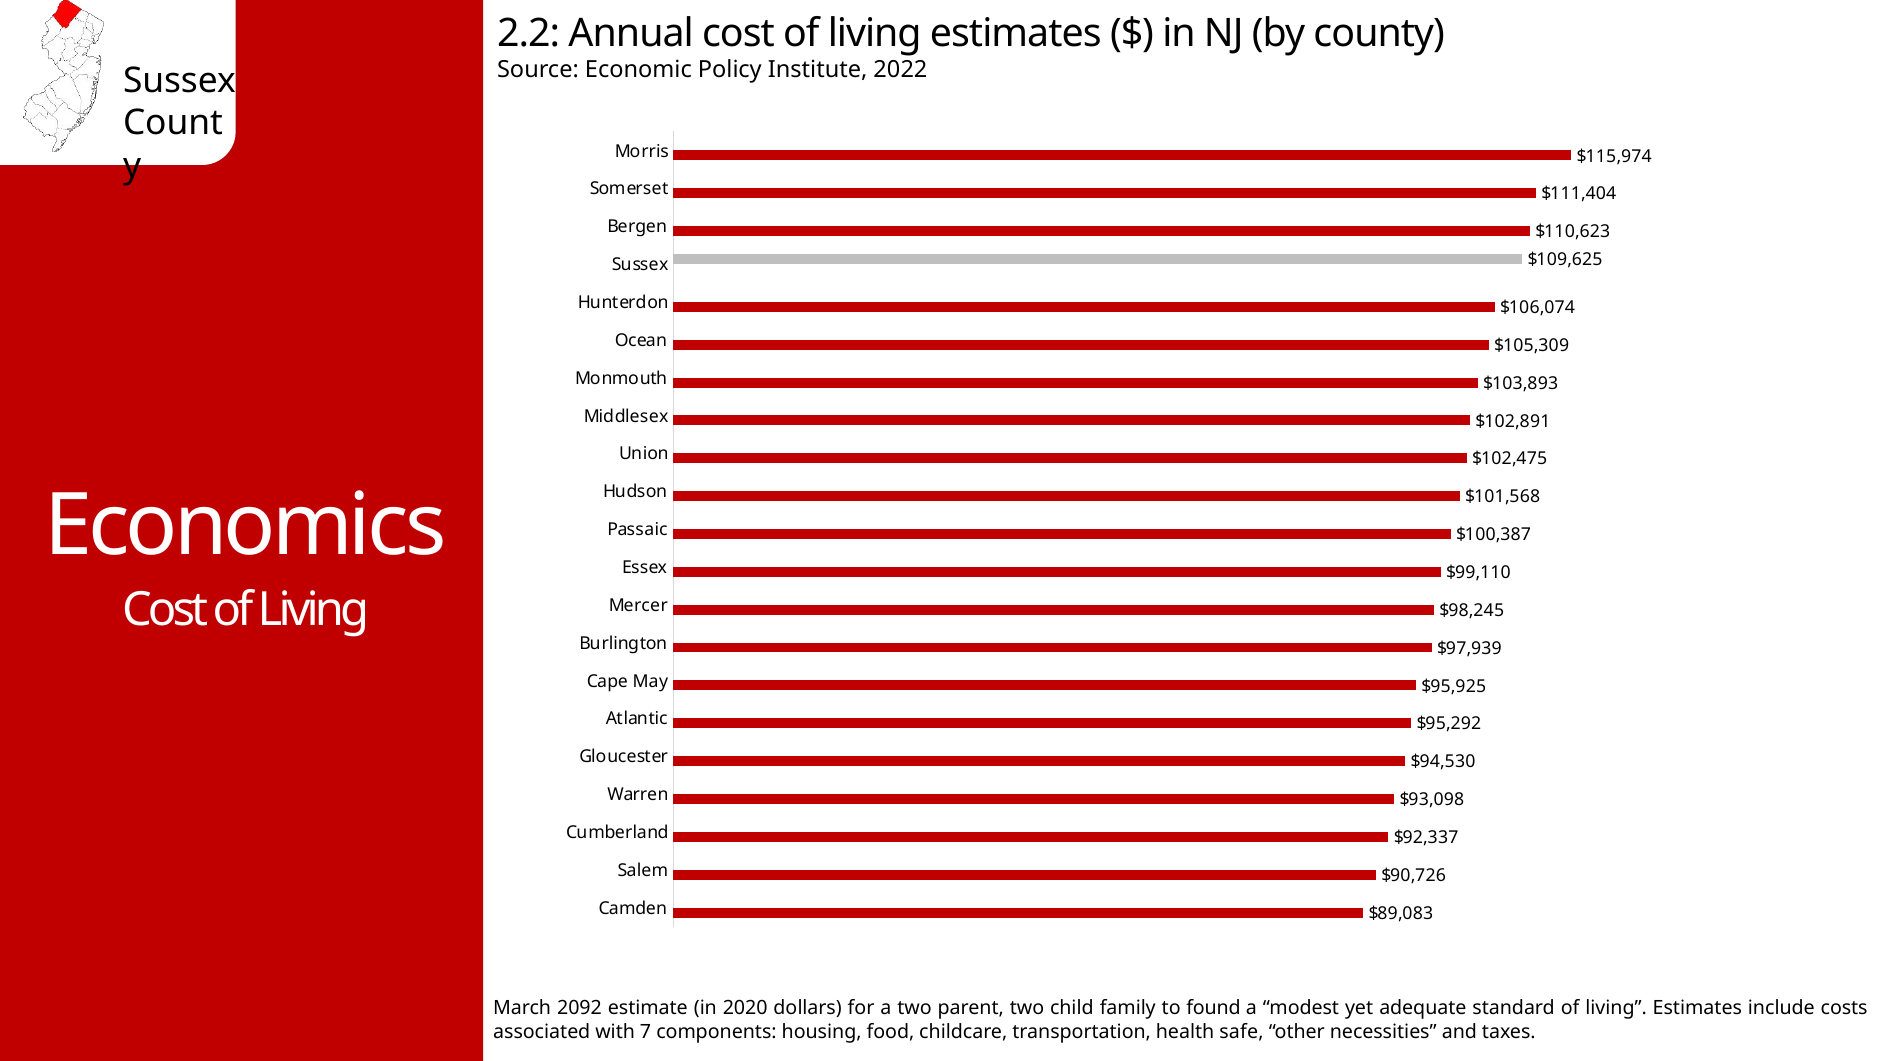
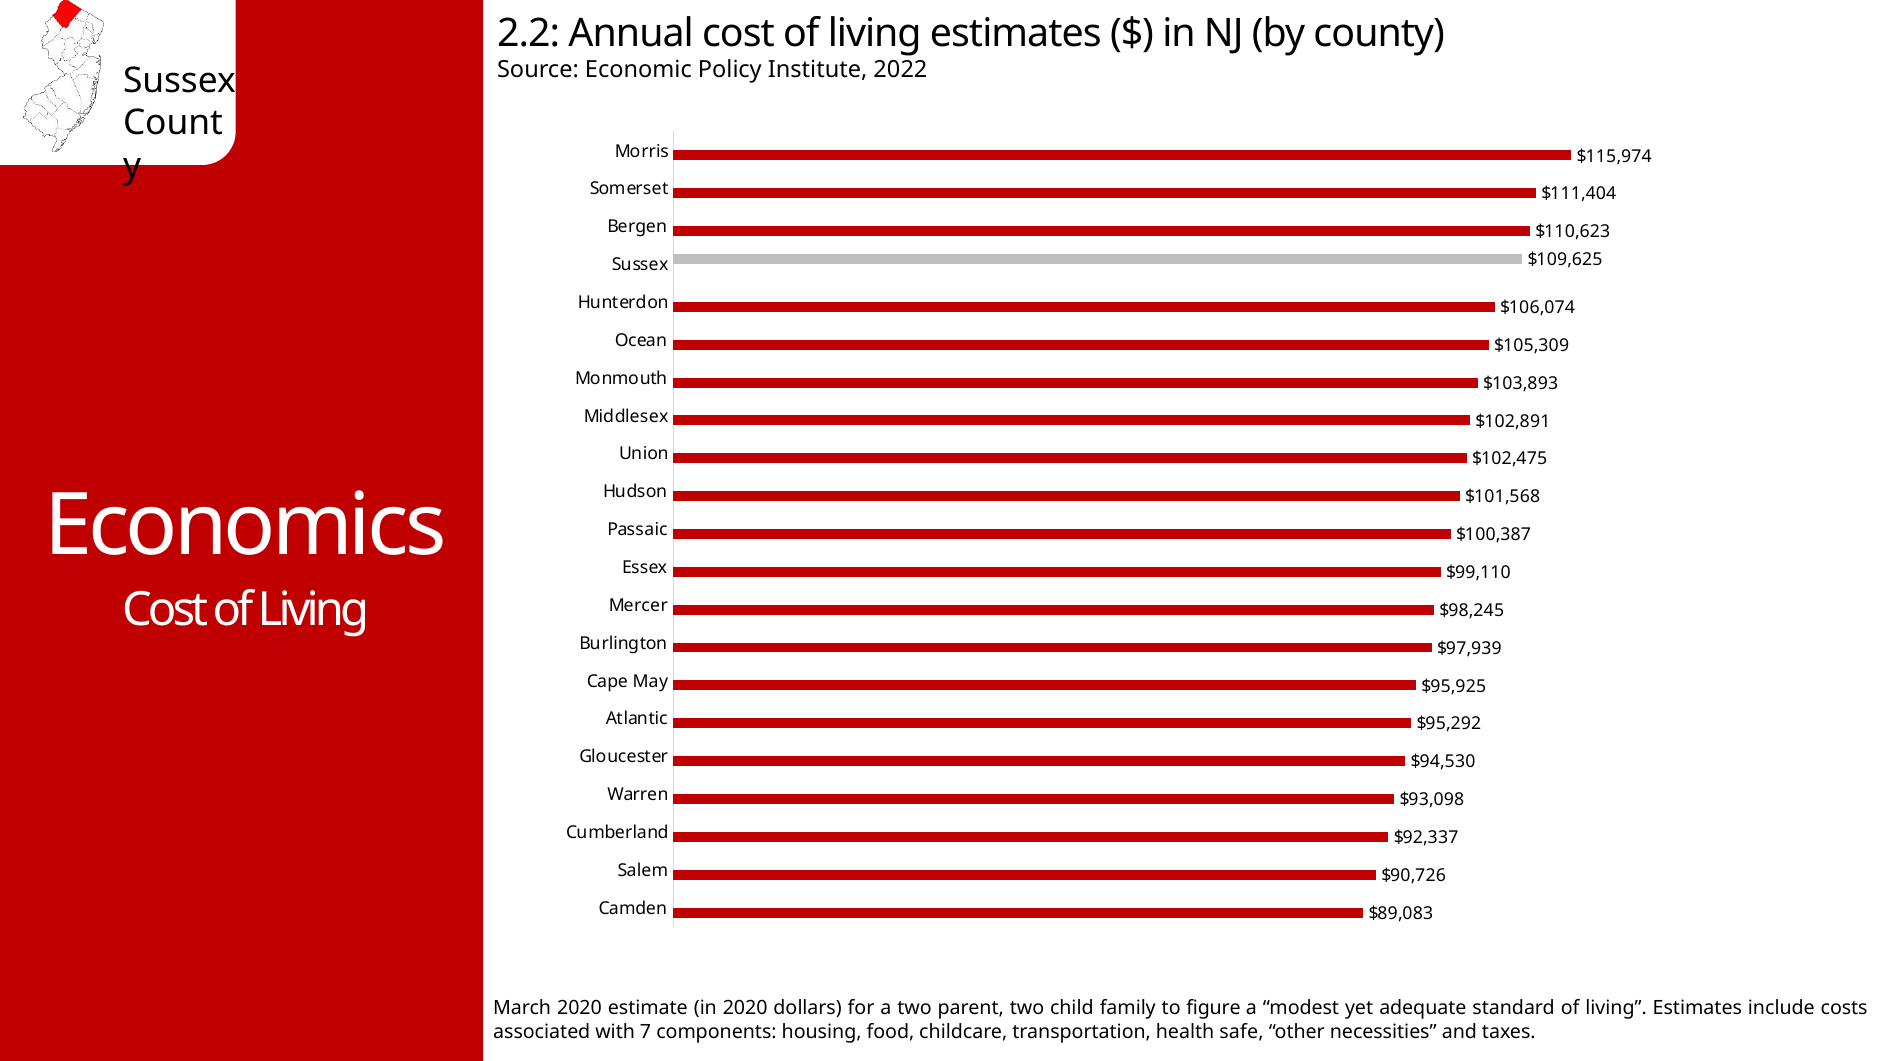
March 2092: 2092 -> 2020 (580, 1008)
found: found -> figure (1213, 1008)
